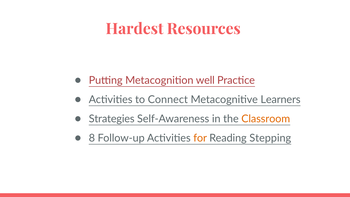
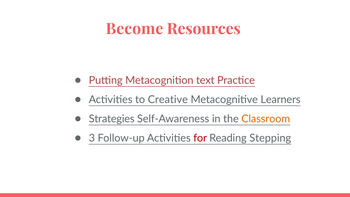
Hardest: Hardest -> Become (134, 29)
well: well -> text (205, 80)
Connect: Connect -> Creative (168, 99)
8: 8 -> 3 (92, 138)
for colour: orange -> red (200, 138)
